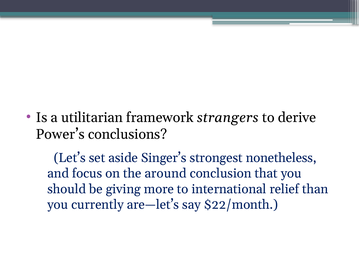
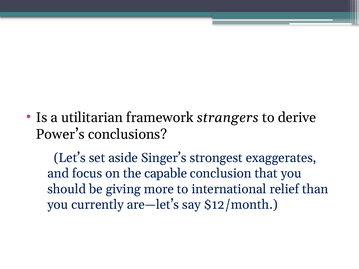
nonetheless: nonetheless -> exaggerates (281, 158)
around: around -> capable (166, 174)
$22/month: $22/month -> $12/month (241, 205)
